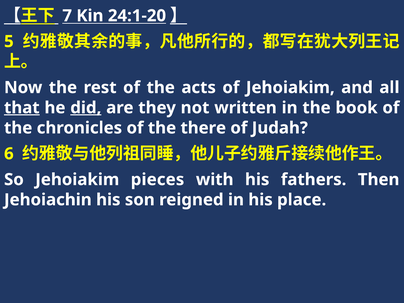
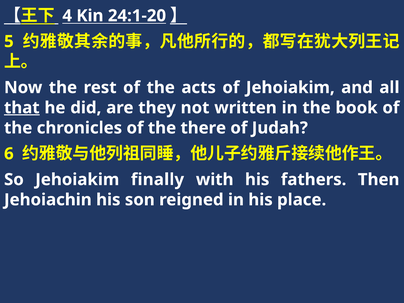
7: 7 -> 4 (67, 16)
did underline: present -> none (86, 108)
pieces: pieces -> finally (157, 180)
